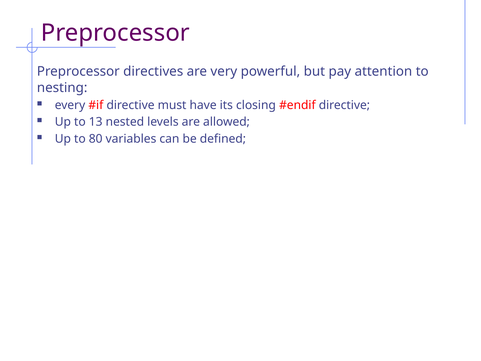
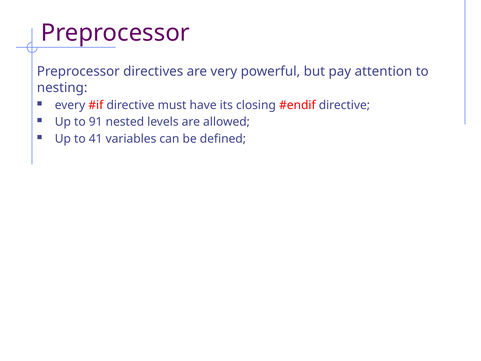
13: 13 -> 91 (96, 122)
80: 80 -> 41 (96, 139)
